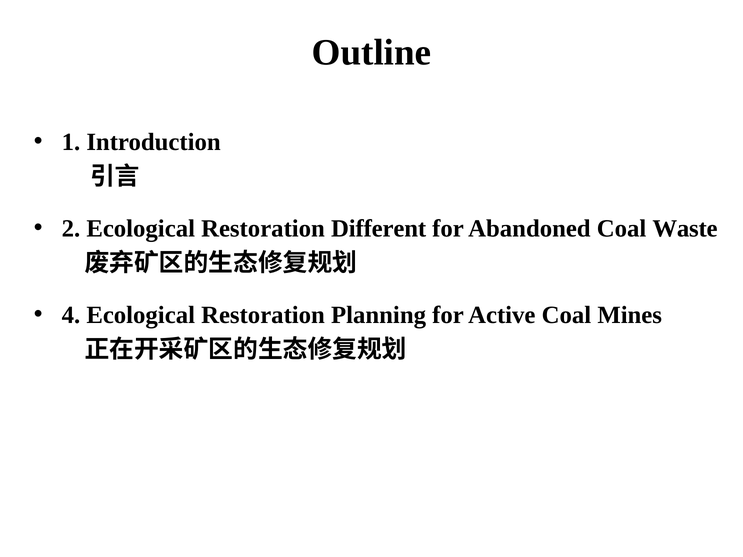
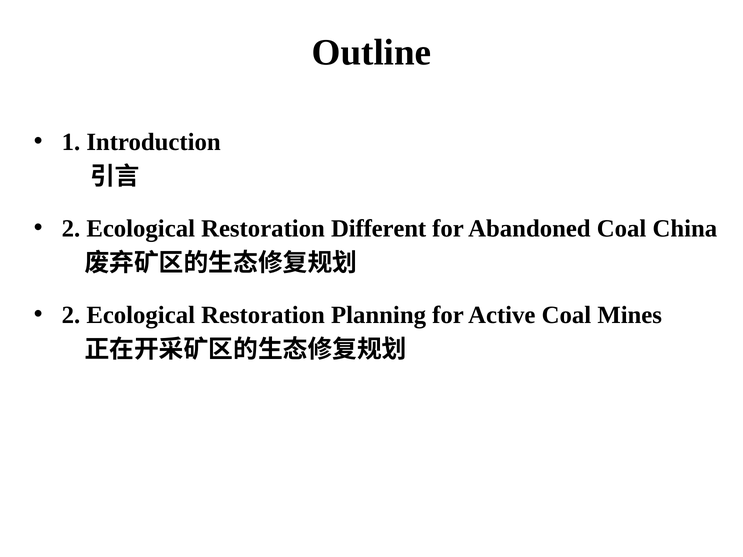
Waste: Waste -> China (685, 229)
4: 4 -> 2 (71, 315)
